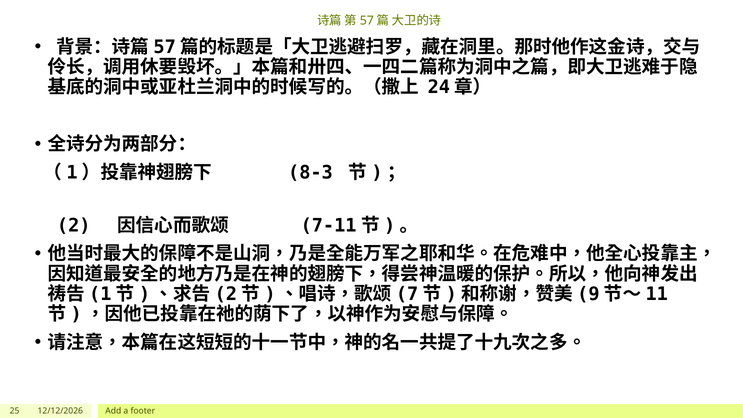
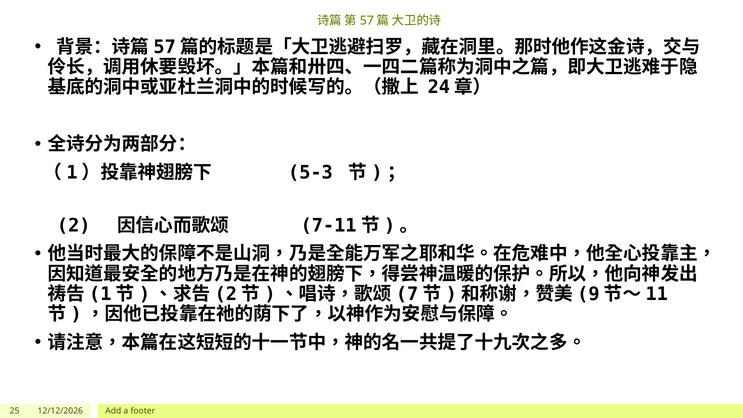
8-3: 8-3 -> 5-3 (310, 173)
